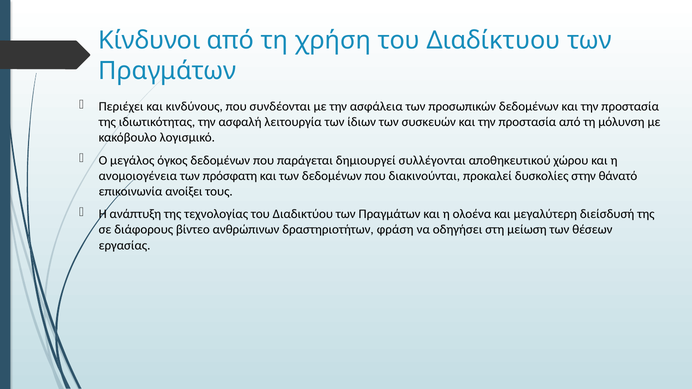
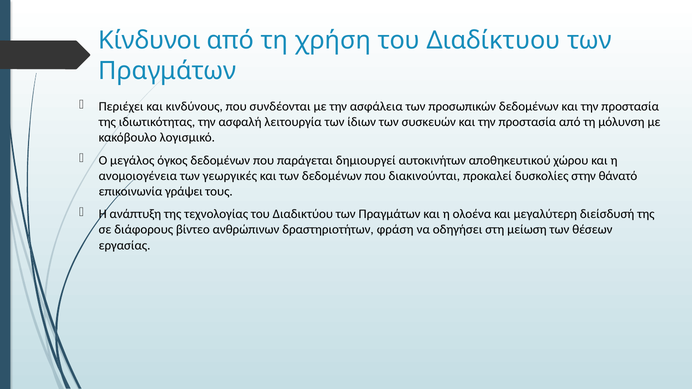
συλλέγονται: συλλέγονται -> αυτοκινήτων (432, 160)
πρόσφατη: πρόσφατη -> γεωργικές (230, 176)
ανοίξει: ανοίξει -> γράψει (184, 192)
